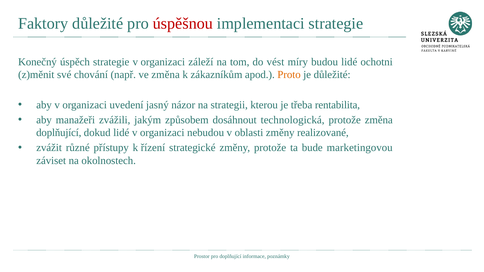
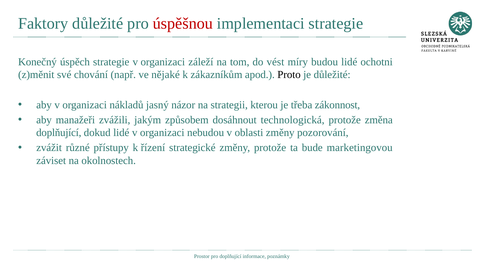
ve změna: změna -> nějaké (166, 75)
Proto colour: orange -> black (289, 75)
uvedení: uvedení -> nákladů (126, 105)
rentabilita: rentabilita -> zákonnost (337, 105)
realizované: realizované -> pozorování (323, 133)
